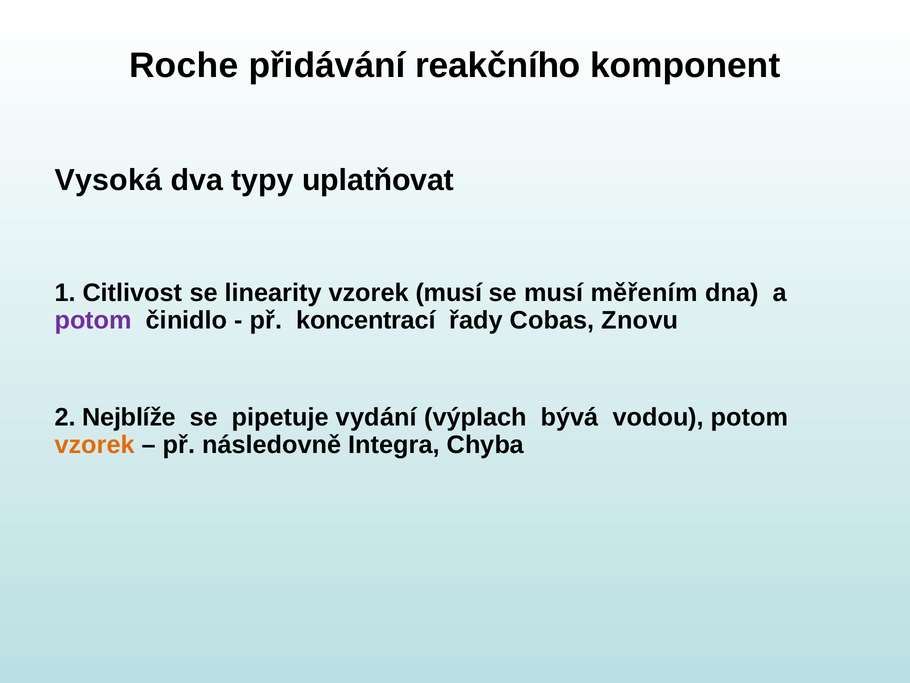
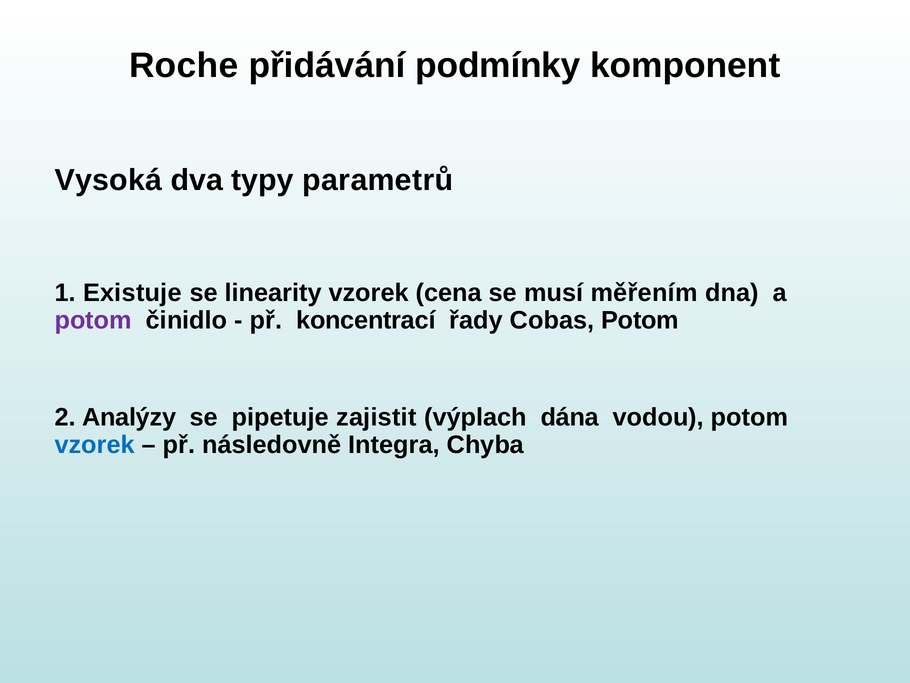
reakčního: reakčního -> podmínky (498, 65)
uplatňovat: uplatňovat -> parametrů (378, 180)
Citlivost: Citlivost -> Existuje (132, 293)
vzorek musí: musí -> cena (449, 293)
Cobas Znovu: Znovu -> Potom (640, 320)
Nejblíže: Nejblíže -> Analýzy (129, 417)
vydání: vydání -> zajistit (376, 417)
bývá: bývá -> dána (570, 417)
vzorek colour: orange -> blue (95, 444)
